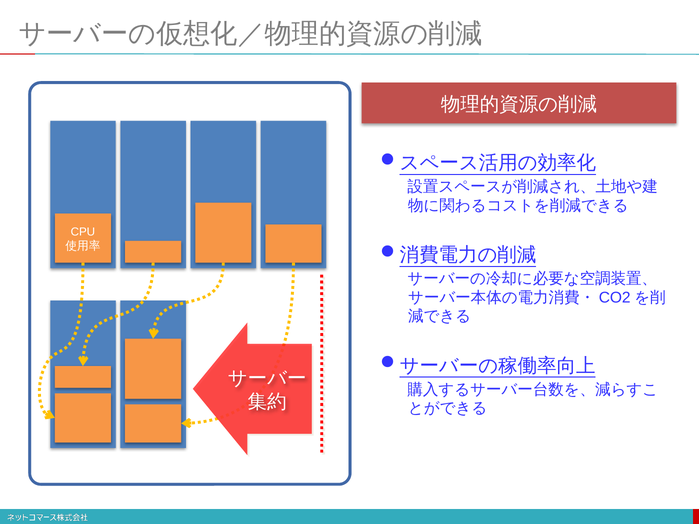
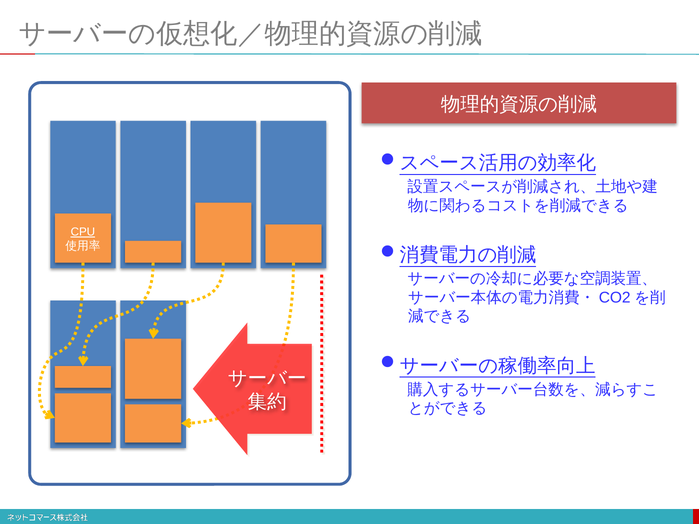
CPU underline: none -> present (83, 232)
